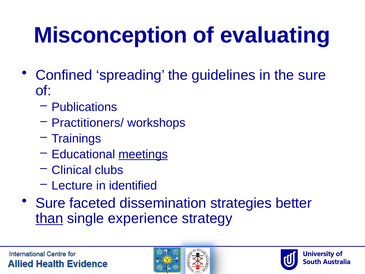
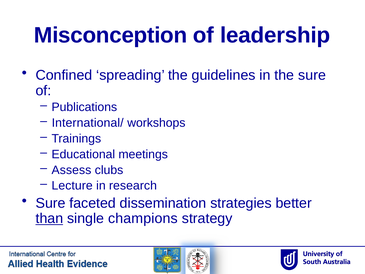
evaluating: evaluating -> leadership (275, 35)
Practitioners/: Practitioners/ -> International/ (88, 123)
meetings underline: present -> none (143, 154)
Clinical: Clinical -> Assess (71, 170)
identified: identified -> research (133, 186)
experience: experience -> champions (143, 218)
